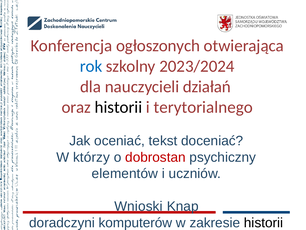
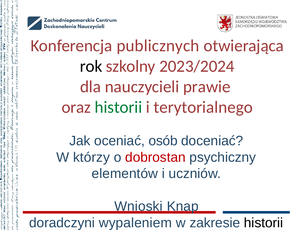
ogłoszonych: ogłoszonych -> publicznych (158, 46)
rok colour: blue -> black (91, 66)
działań: działań -> prawie (207, 87)
historii colour: black -> green (118, 107)
tekst: tekst -> osób (163, 141)
komputerów: komputerów -> wypaleniem (135, 222)
